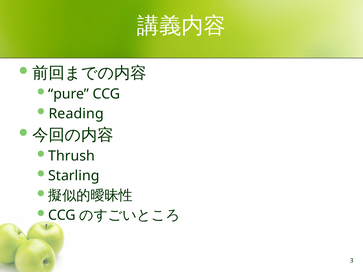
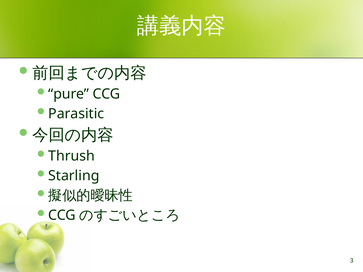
Reading: Reading -> Parasitic (76, 114)
